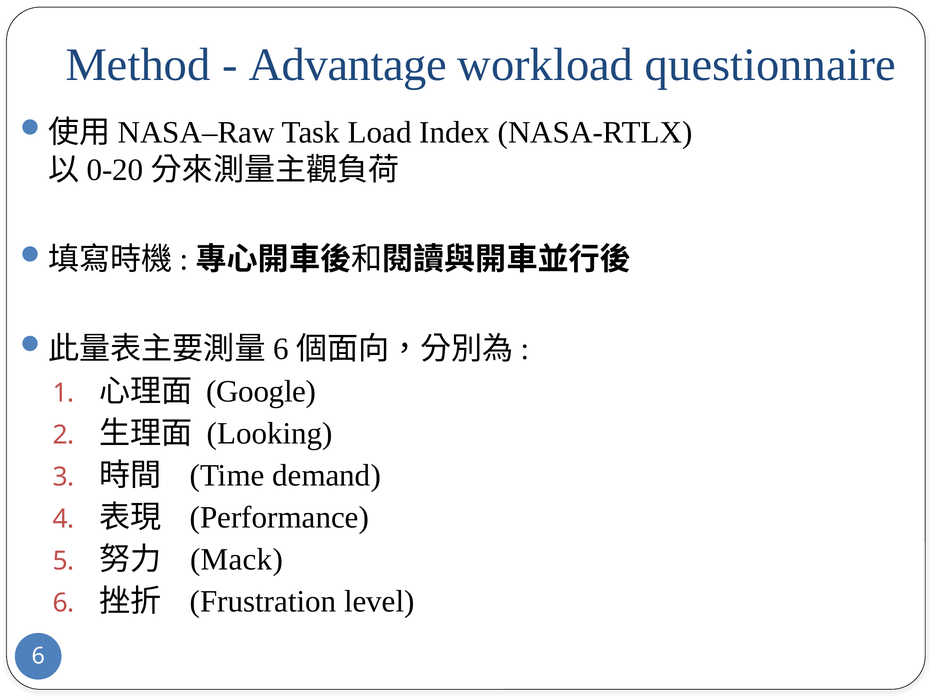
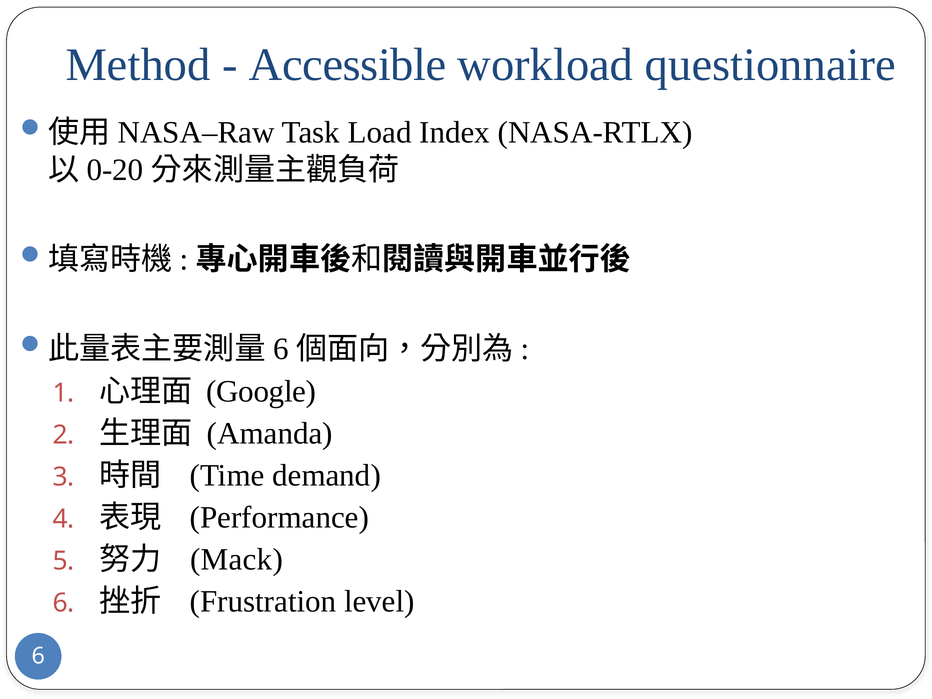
Advantage: Advantage -> Accessible (348, 65)
Looking: Looking -> Amanda (270, 433)
